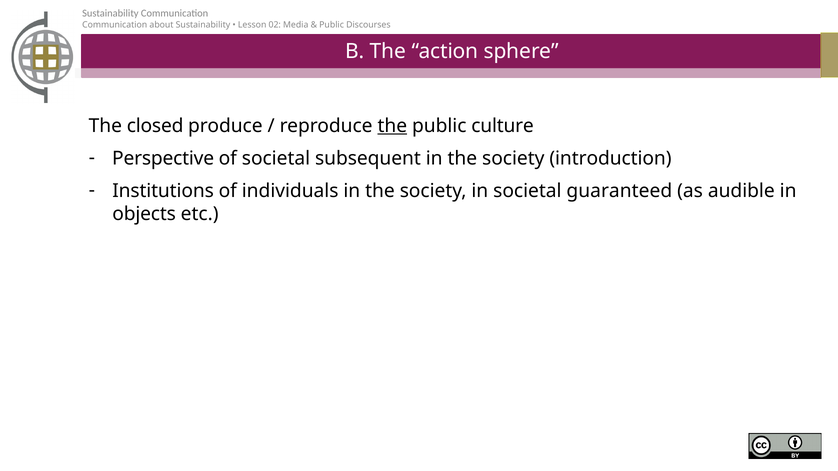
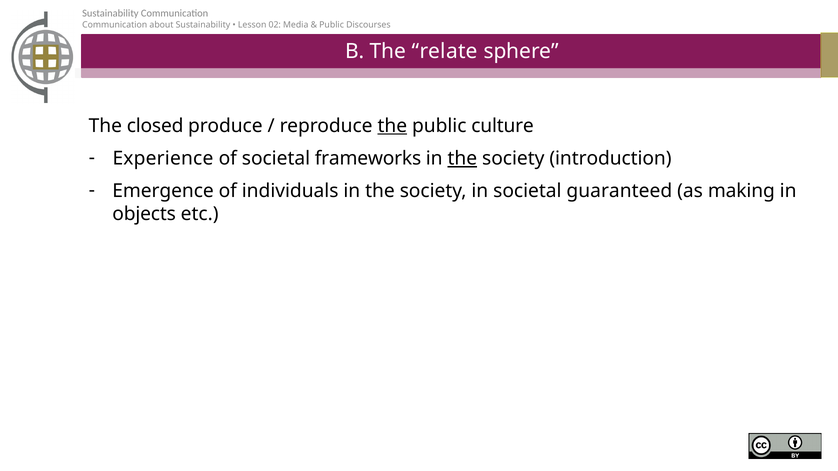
action: action -> relate (445, 52)
Perspective: Perspective -> Experience (163, 159)
subsequent: subsequent -> frameworks (368, 159)
the underline: none -> present (462, 159)
Institutions: Institutions -> Emergence (163, 191)
audible: audible -> making (741, 191)
